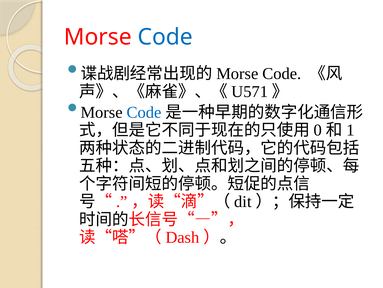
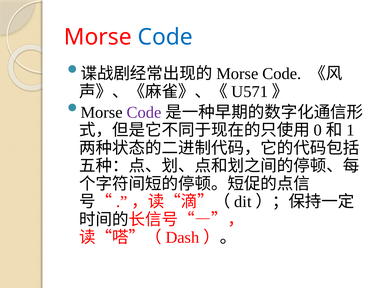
Code colour: blue -> purple (144, 112)
